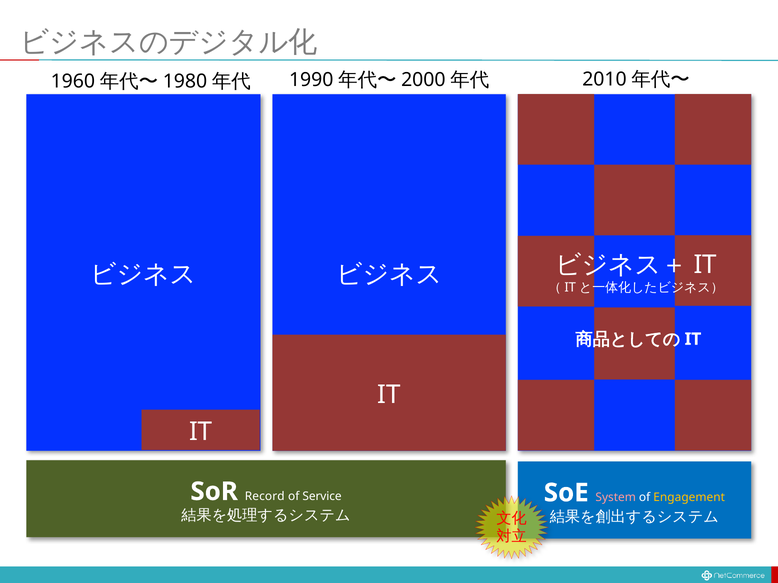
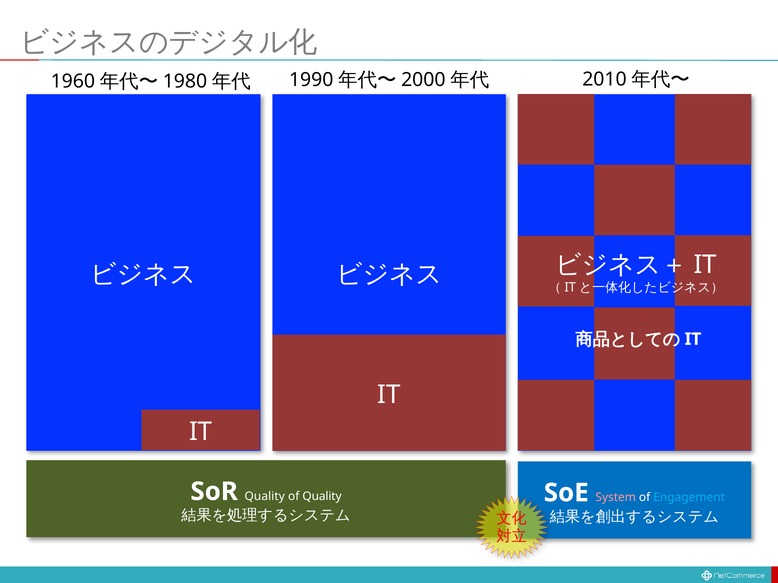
SoR Record: Record -> Quality (265, 497)
of Service: Service -> Quality (322, 497)
Engagement colour: yellow -> light blue (689, 498)
